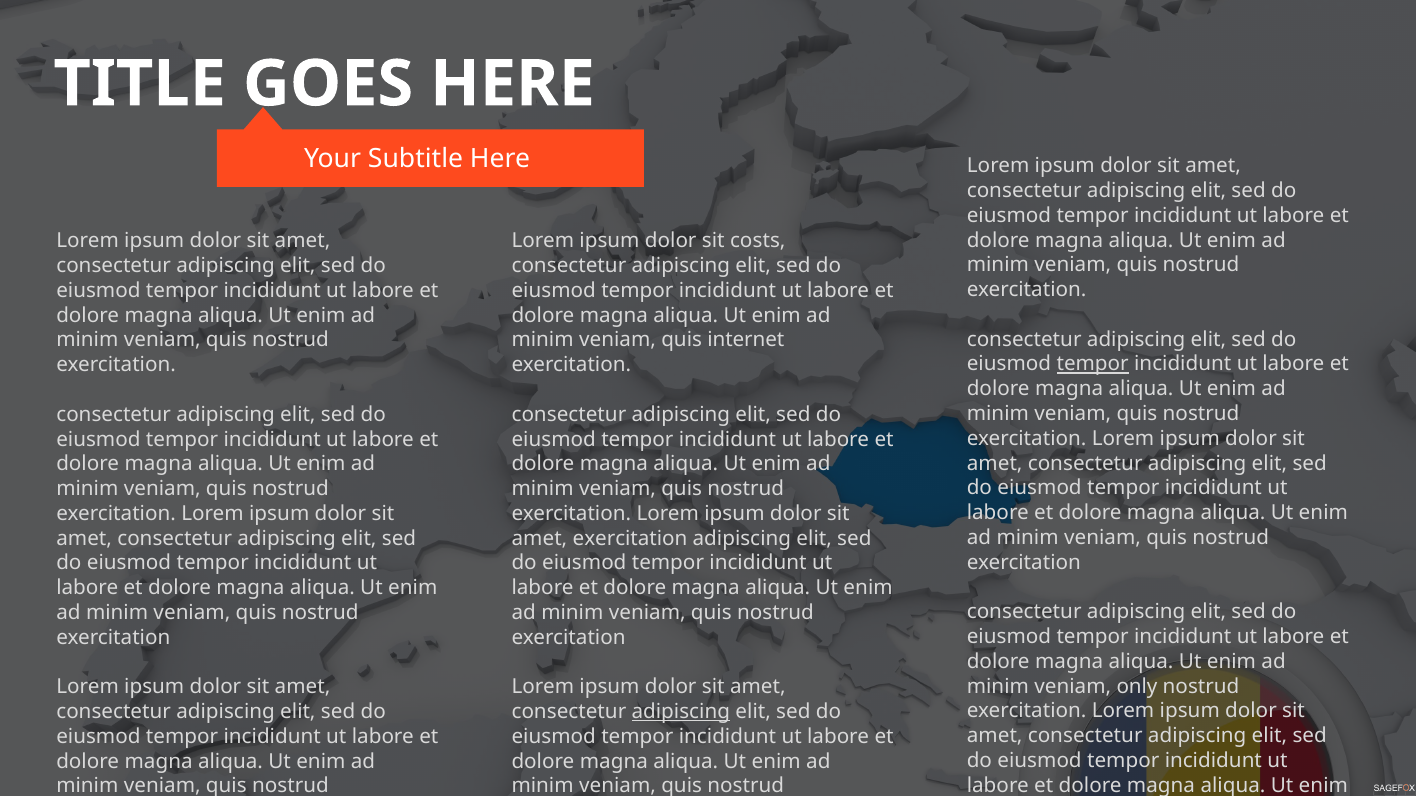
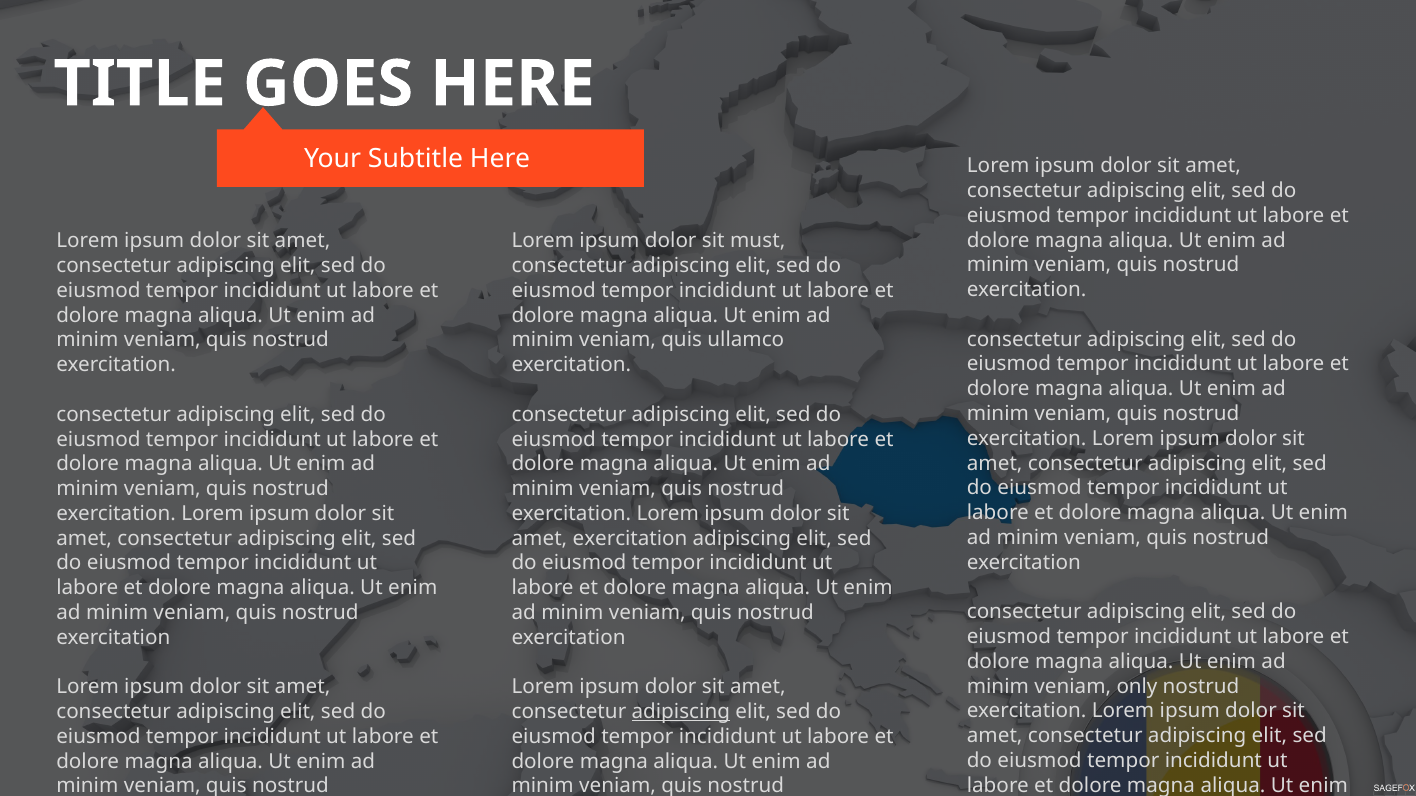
costs: costs -> must (758, 241)
internet: internet -> ullamco (746, 340)
tempor underline: present -> none (1093, 364)
